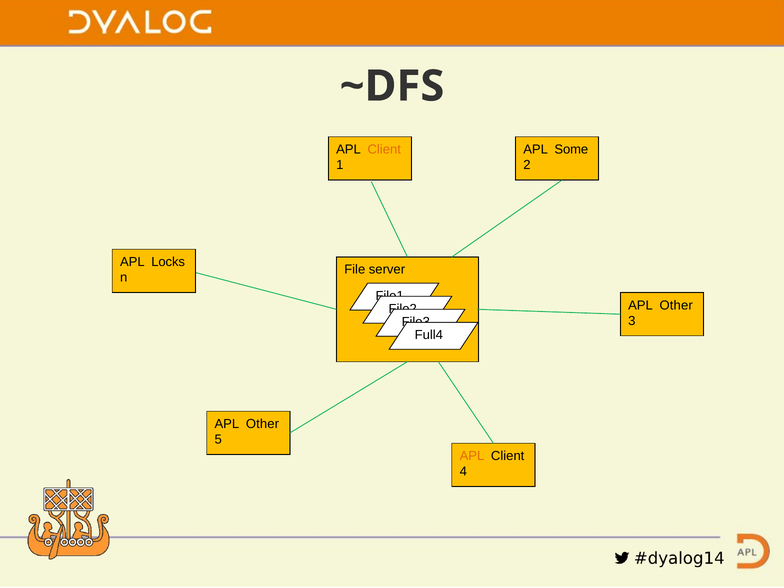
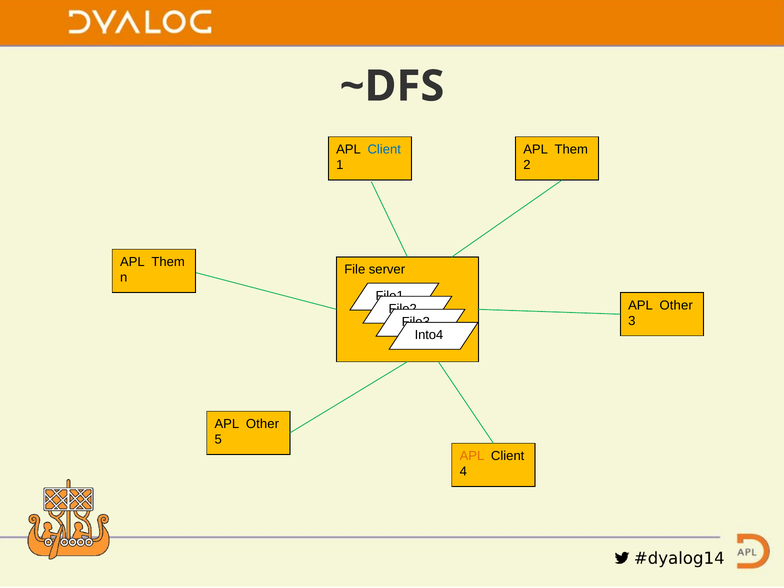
Client colour: orange -> blue (384, 149)
Some: Some -> Them (571, 149)
Locks: Locks -> Them (168, 262)
Full4: Full4 -> Into4 (429, 335)
